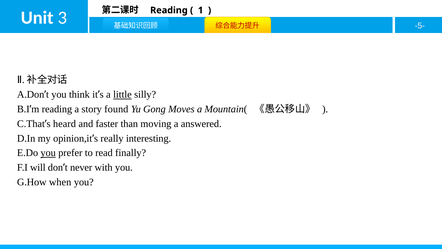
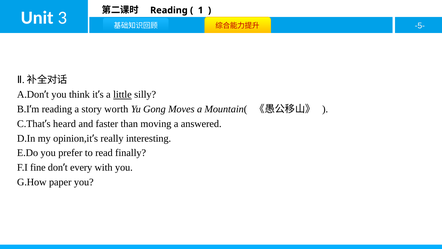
found: found -> worth (116, 109)
you underline: present -> none (48, 153)
will: will -> fine (38, 167)
never: never -> every (81, 167)
when: when -> paper (60, 182)
